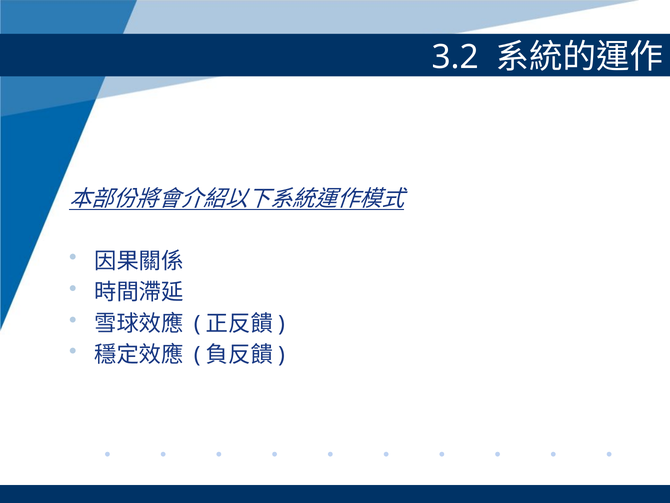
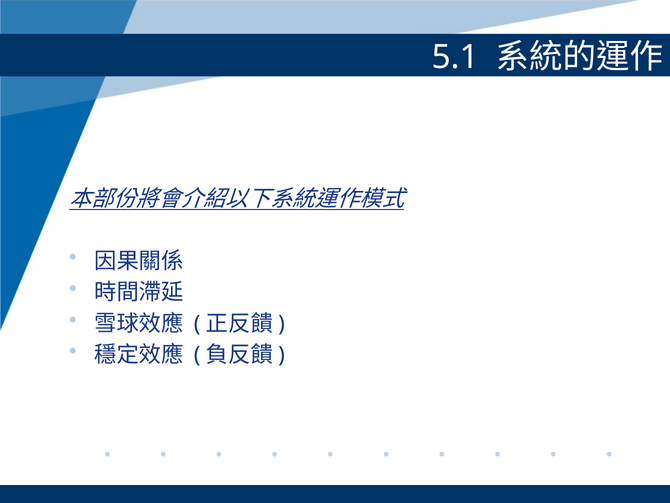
3.2: 3.2 -> 5.1 (455, 57)
